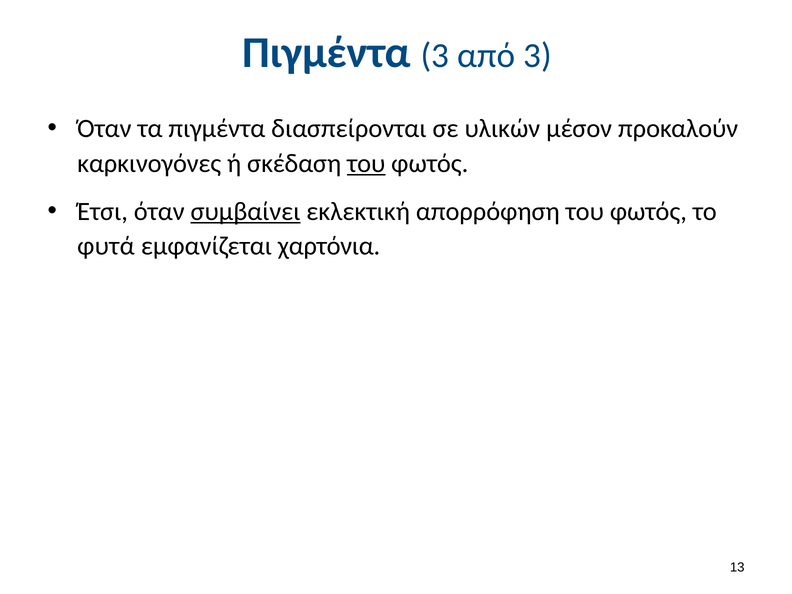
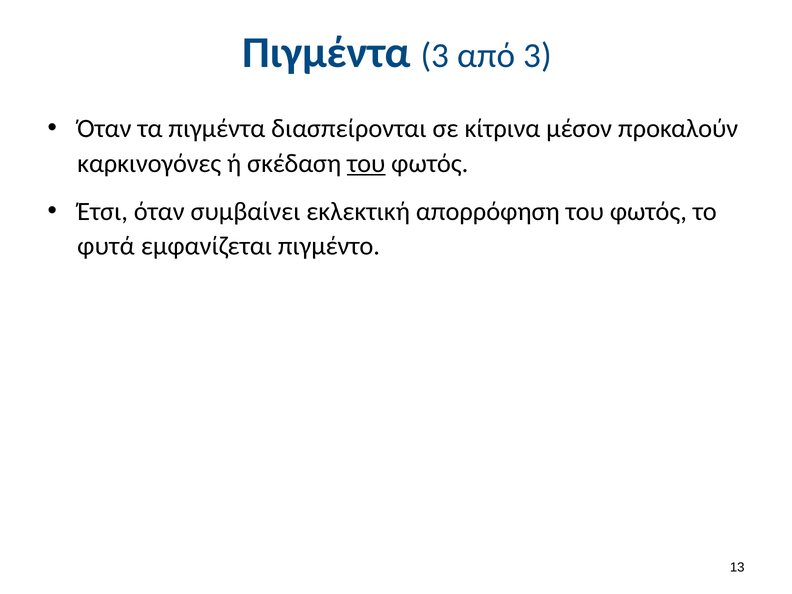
υλικών: υλικών -> κίτρινα (502, 128)
συμβαίνει underline: present -> none (246, 211)
χαρτόνια: χαρτόνια -> πιγμέντο (329, 246)
